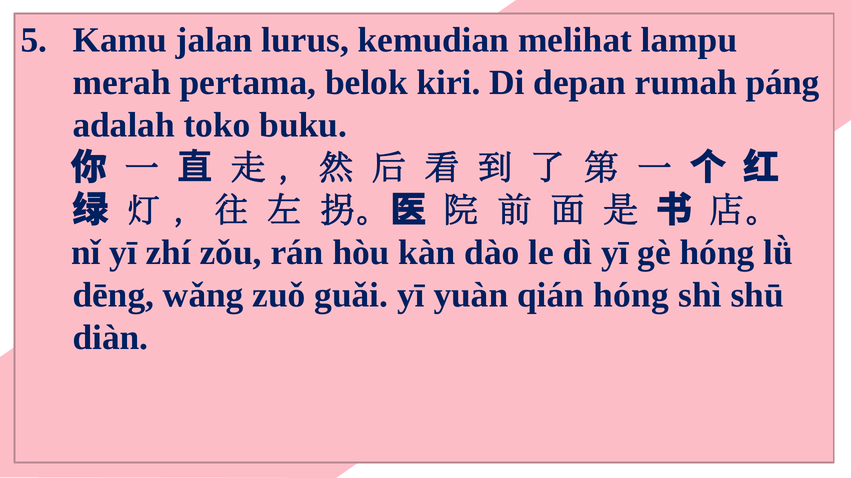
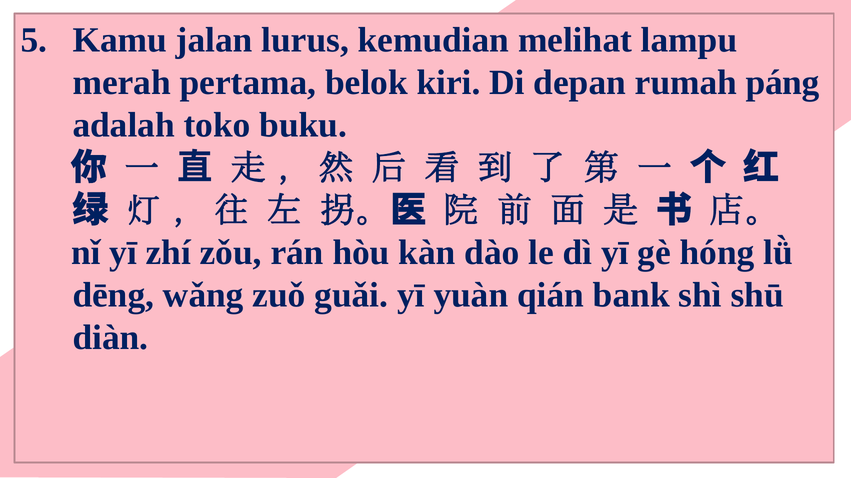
qián hóng: hóng -> bank (631, 296)
